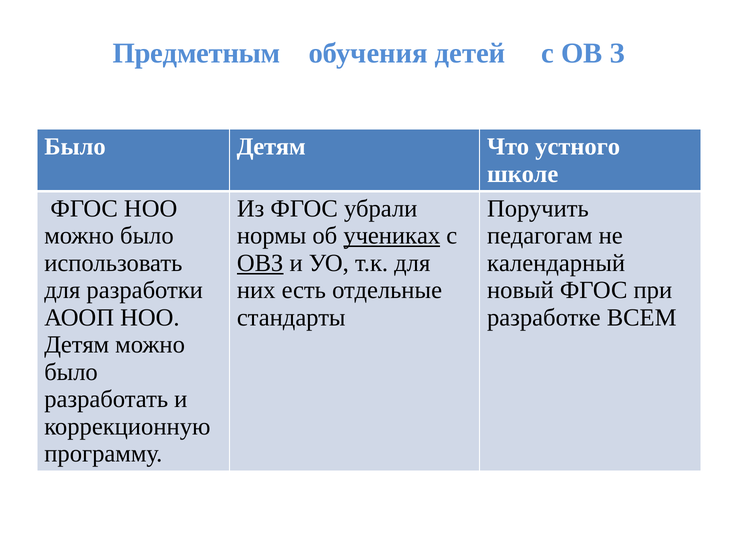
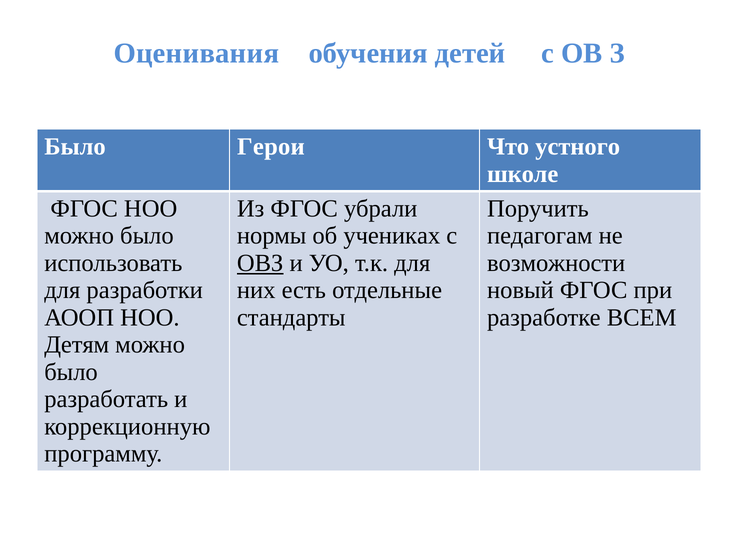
Предметным: Предметным -> Оценивания (196, 53)
Было Детям: Детям -> Герои (271, 147)
учениках underline: present -> none (392, 236)
календарный: календарный -> возможности (556, 263)
